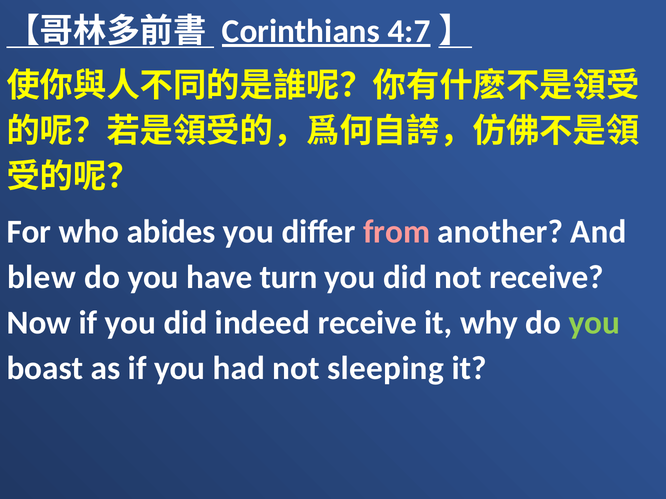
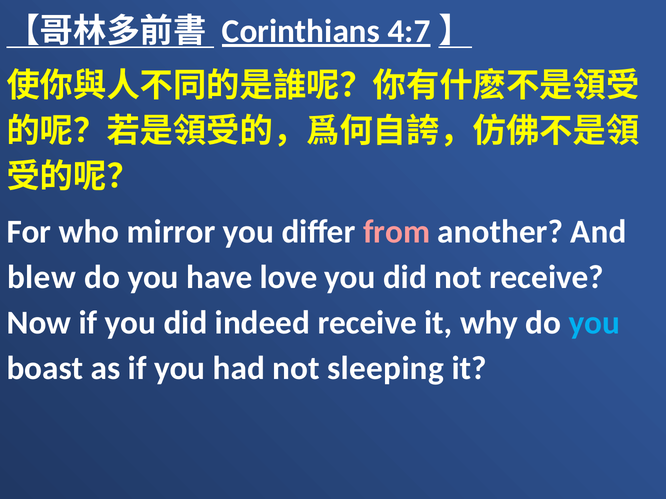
abides: abides -> mirror (171, 232)
turn: turn -> love (289, 277)
you colour: light green -> light blue (594, 323)
